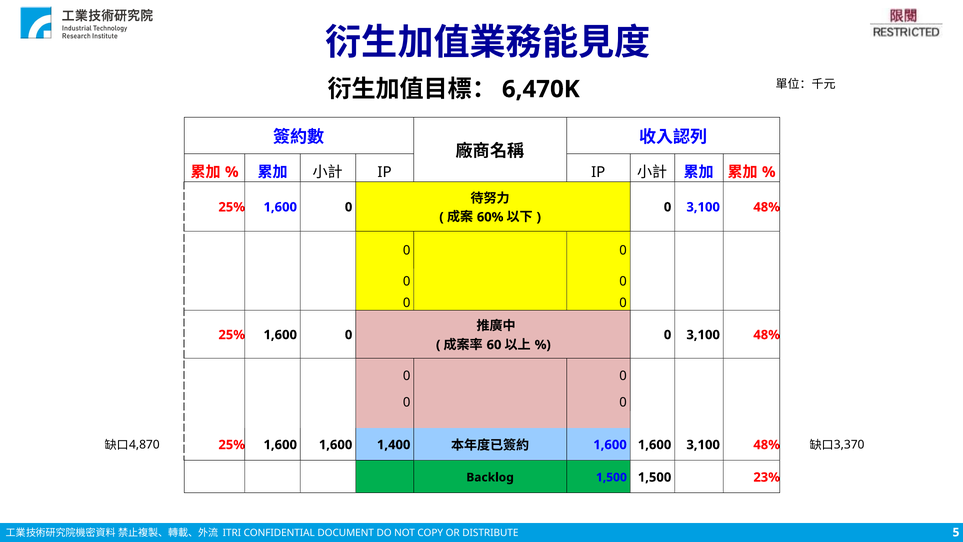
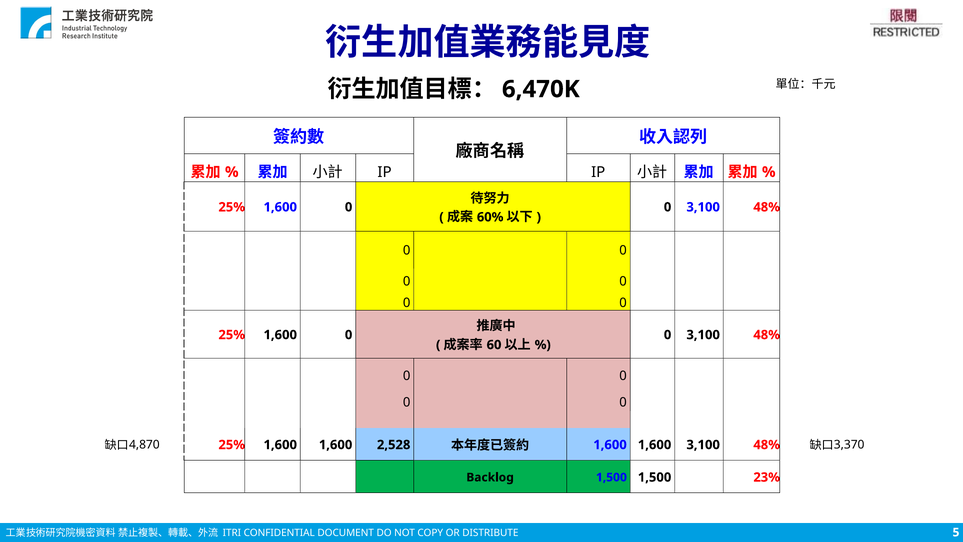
1,400: 1,400 -> 2,528 (394, 445)
